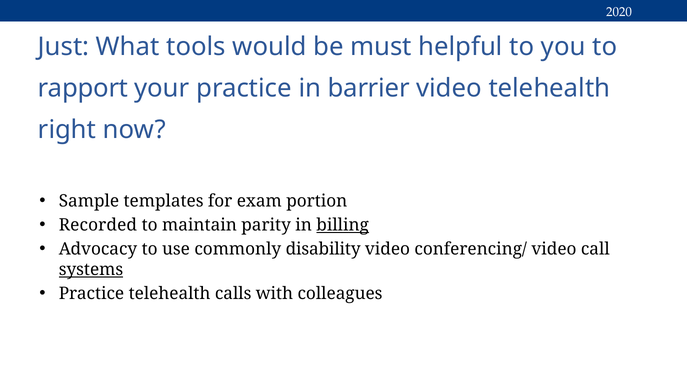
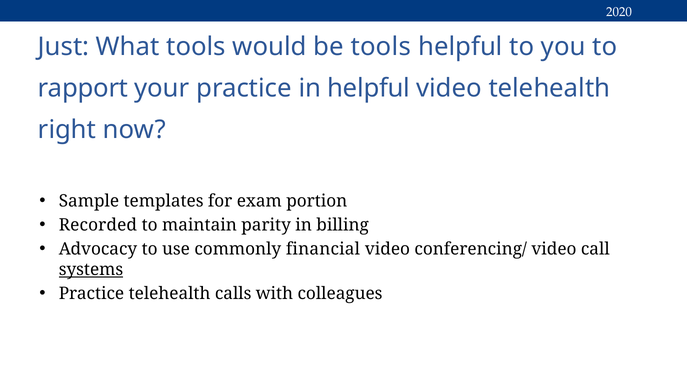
be must: must -> tools (381, 47)
in barrier: barrier -> helpful (369, 88)
billing underline: present -> none (343, 225)
disability: disability -> financial (323, 249)
